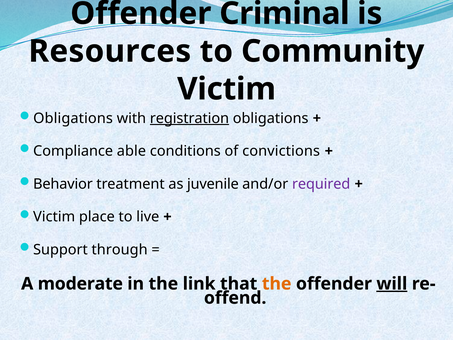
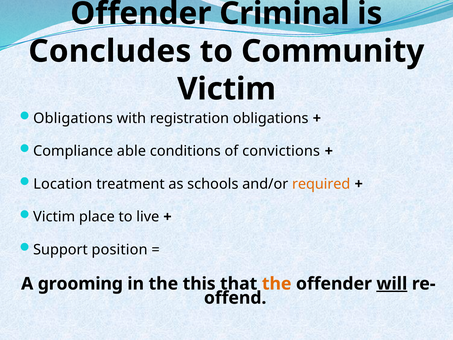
Resources: Resources -> Concludes (110, 51)
registration underline: present -> none (189, 118)
Behavior: Behavior -> Location (63, 184)
juvenile: juvenile -> schools (213, 184)
required colour: purple -> orange (321, 184)
through: through -> position (120, 249)
moderate: moderate -> grooming (80, 284)
link: link -> this (199, 284)
